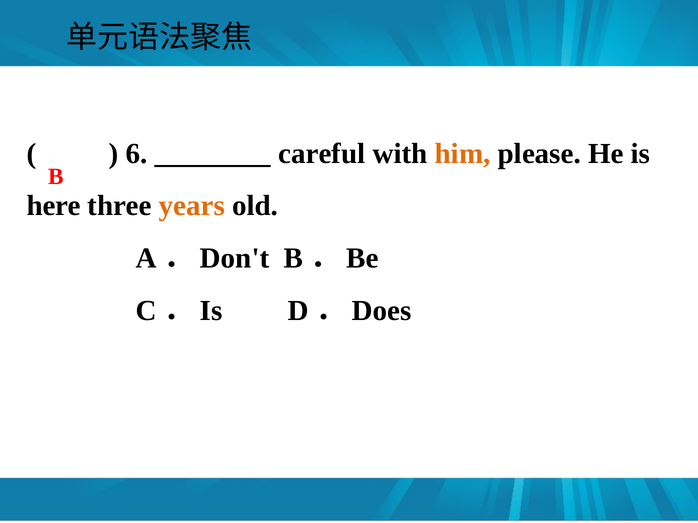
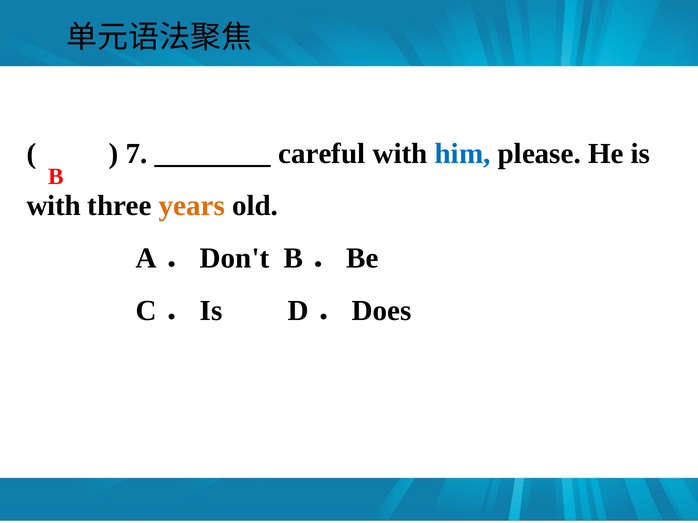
6: 6 -> 7 (137, 154)
him colour: orange -> blue (463, 154)
here: here -> with (54, 206)
